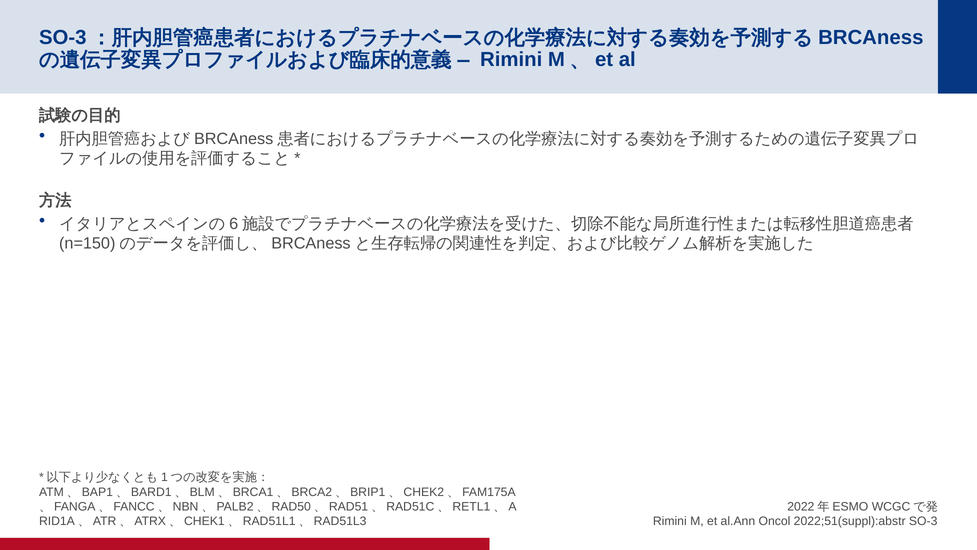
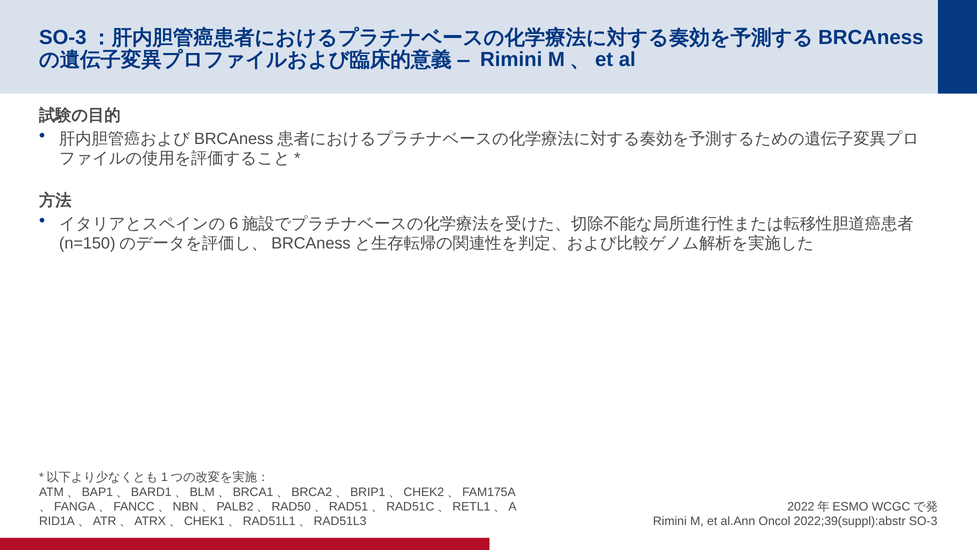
2022;51(suppl):abstr: 2022;51(suppl):abstr -> 2022;39(suppl):abstr (850, 521)
